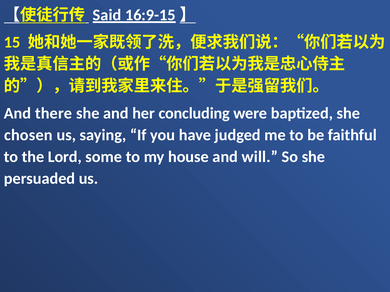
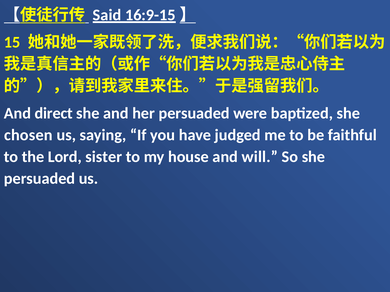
there: there -> direct (54, 113)
her concluding: concluding -> persuaded (194, 113)
some: some -> sister (104, 157)
